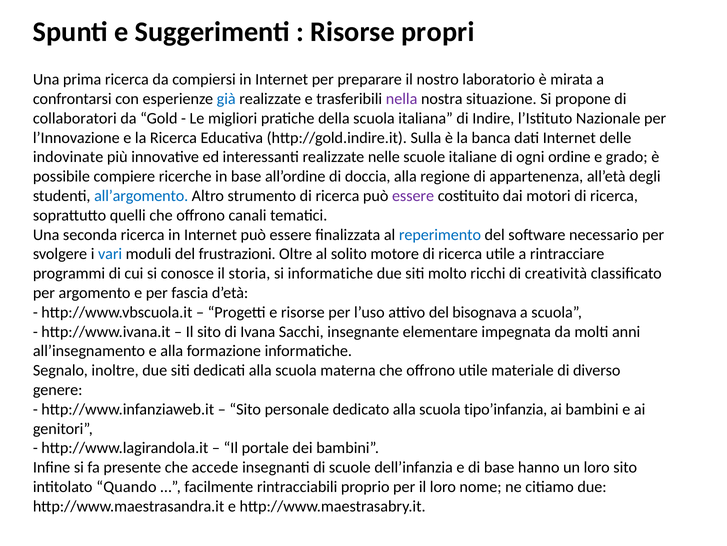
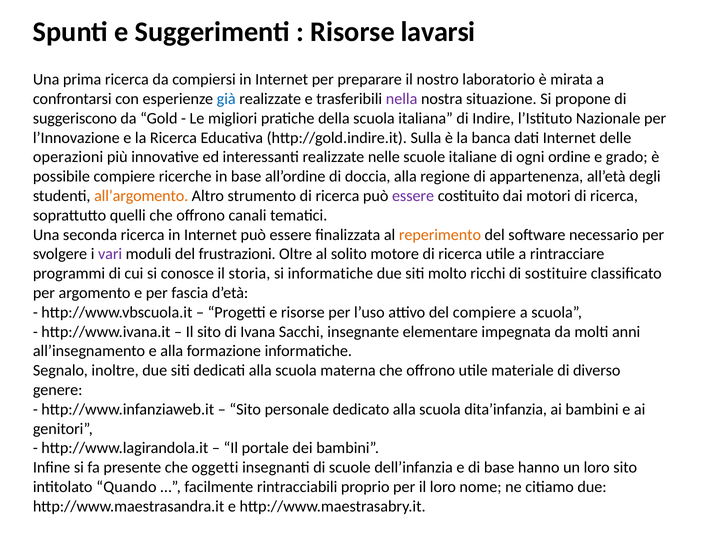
propri: propri -> lavarsi (438, 32)
collaboratori: collaboratori -> suggeriscono (75, 118)
indovinate: indovinate -> operazioni (68, 157)
all’argomento colour: blue -> orange (141, 196)
reperimento colour: blue -> orange (440, 234)
vari colour: blue -> purple (110, 254)
creatività: creatività -> sostituire (556, 273)
del bisognava: bisognava -> compiere (484, 312)
tipo’infanzia: tipo’infanzia -> dita’infanzia (506, 409)
accede: accede -> oggetti (215, 467)
